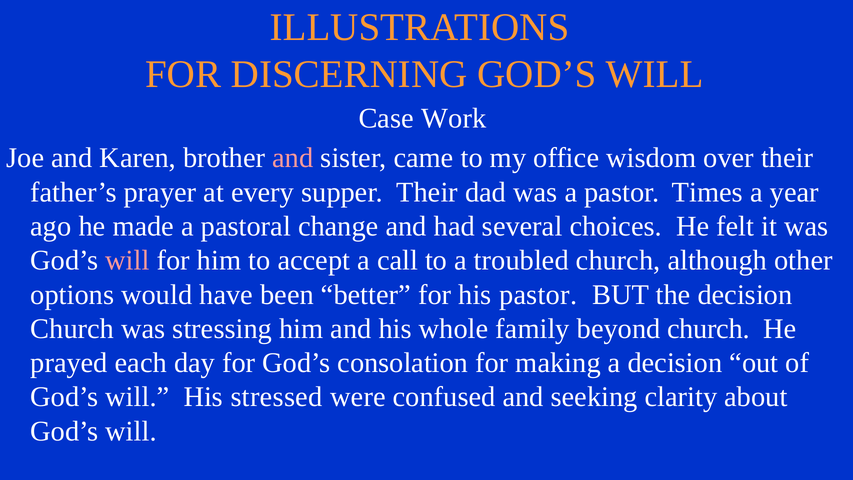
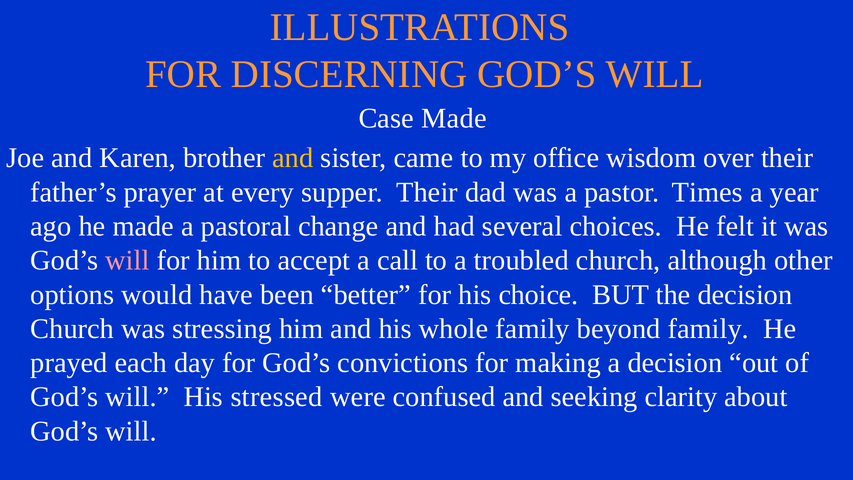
Case Work: Work -> Made (454, 118)
and colour: pink -> yellow (293, 158)
his pastor: pastor -> choice (538, 295)
beyond church: church -> family (708, 329)
consolation: consolation -> convictions (403, 363)
